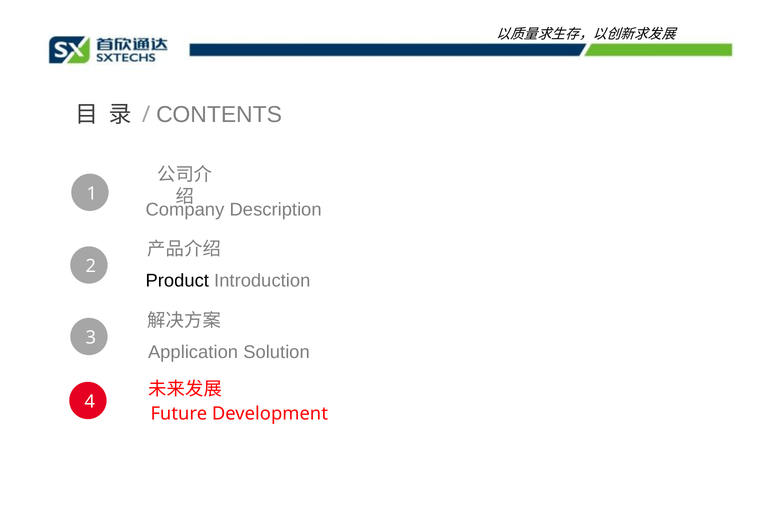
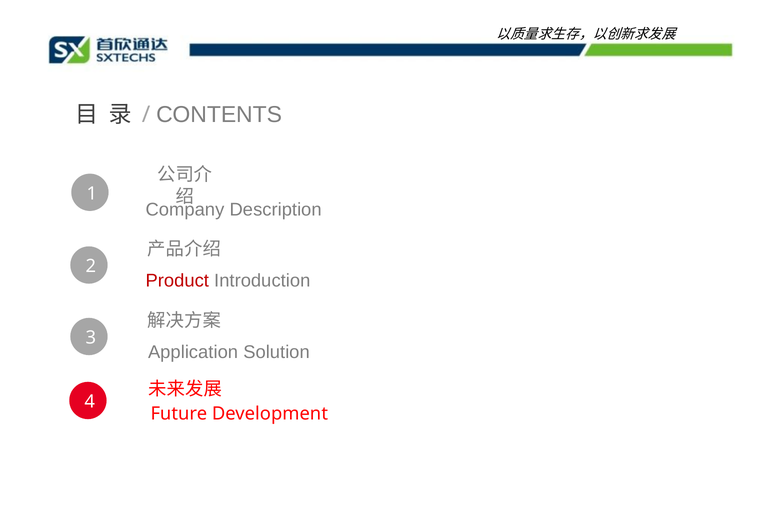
Product colour: black -> red (177, 280)
